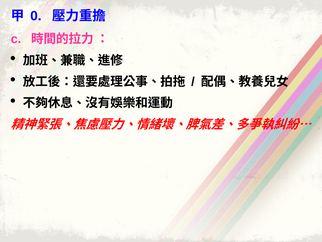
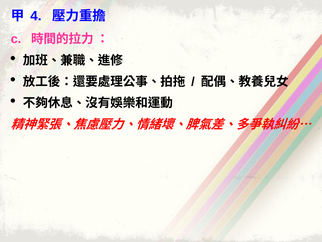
0: 0 -> 4 (36, 16)
